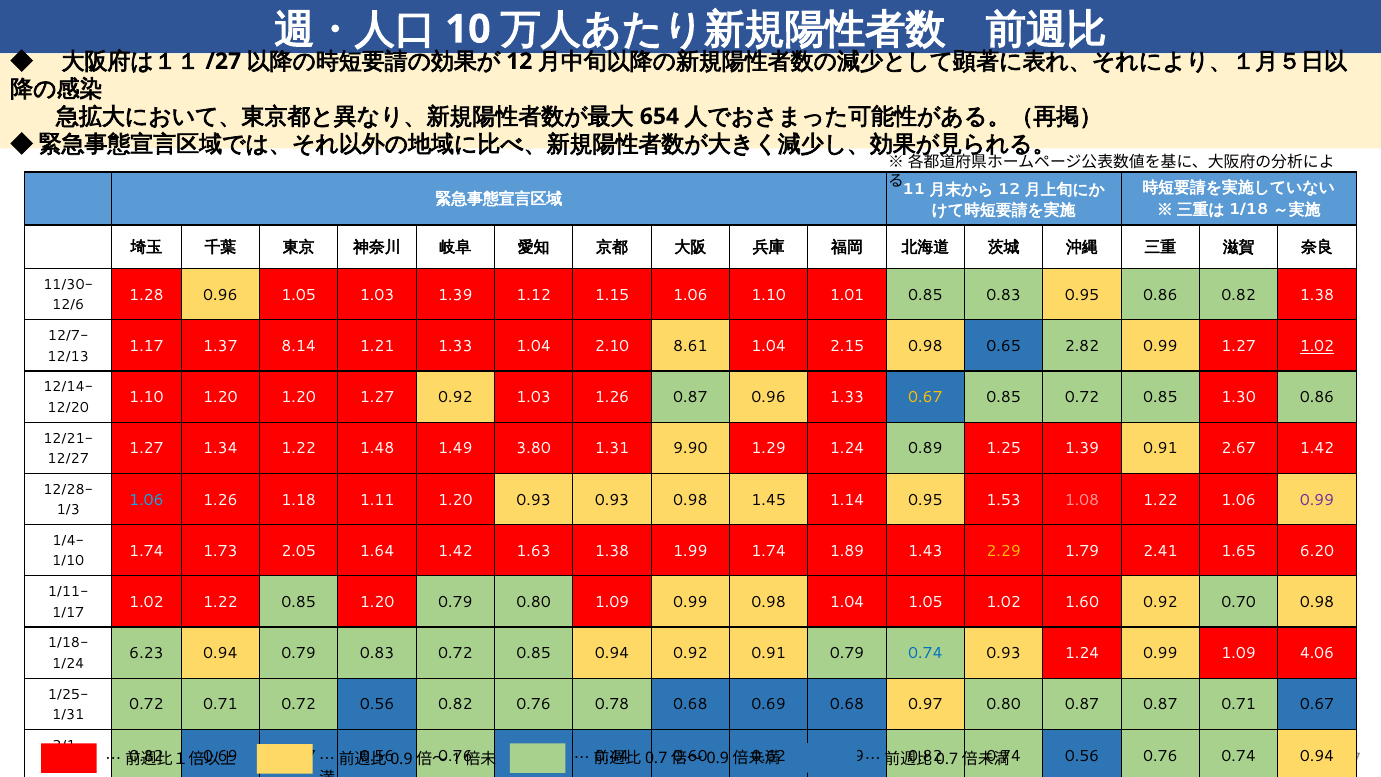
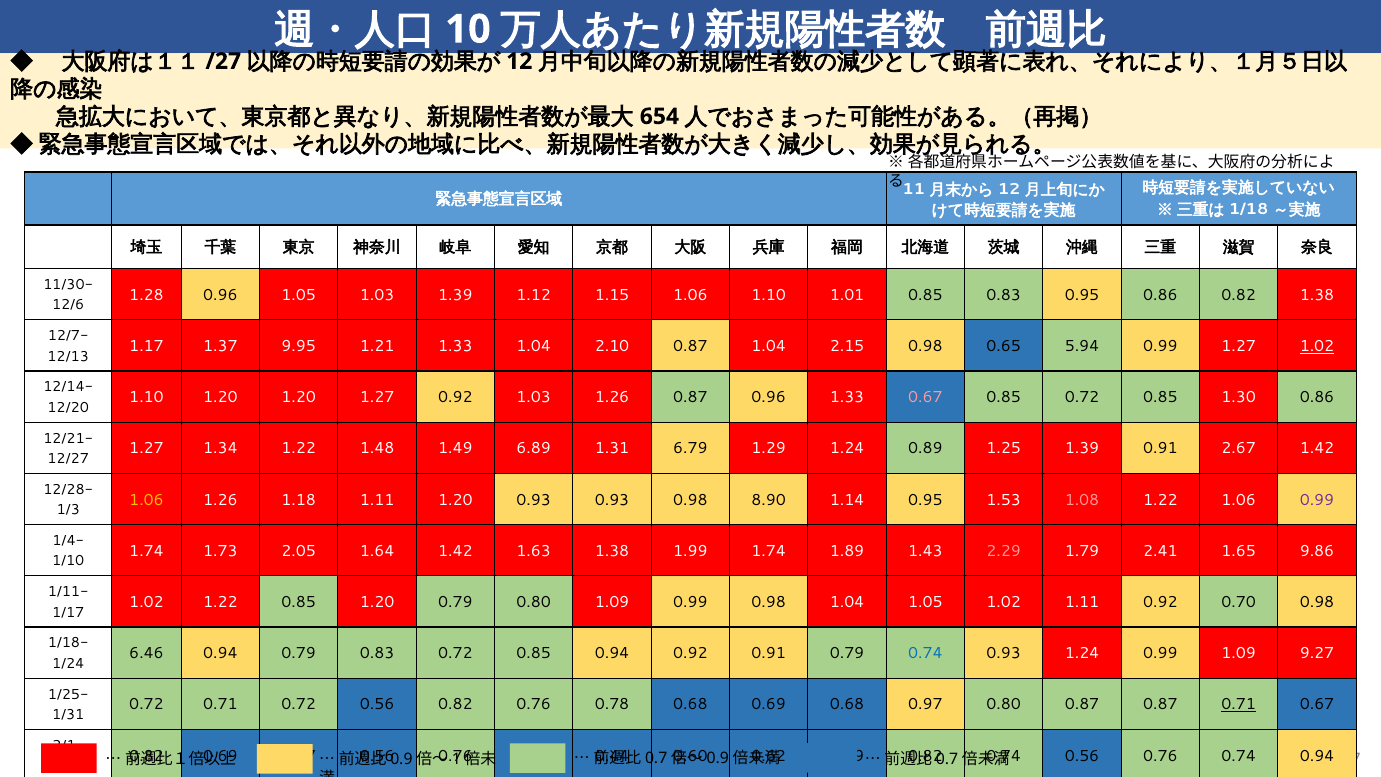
8.14: 8.14 -> 9.95 (299, 346)
2.10 8.61: 8.61 -> 0.87 (690, 346)
2.82: 2.82 -> 5.94 (1082, 346)
0.67 colour: yellow -> pink (925, 397)
3.80: 3.80 -> 6.89 (534, 449)
9.90: 9.90 -> 6.79 (690, 449)
1.06 colour: light blue -> yellow (146, 500)
1.45: 1.45 -> 8.90 (769, 500)
2.29 colour: yellow -> pink (1004, 551)
6.20: 6.20 -> 9.86 (1317, 551)
1.02 1.60: 1.60 -> 1.11 (1082, 602)
6.23: 6.23 -> 6.46 (146, 653)
4.06: 4.06 -> 9.27 (1317, 653)
0.71 underline: none -> present (1239, 704)
